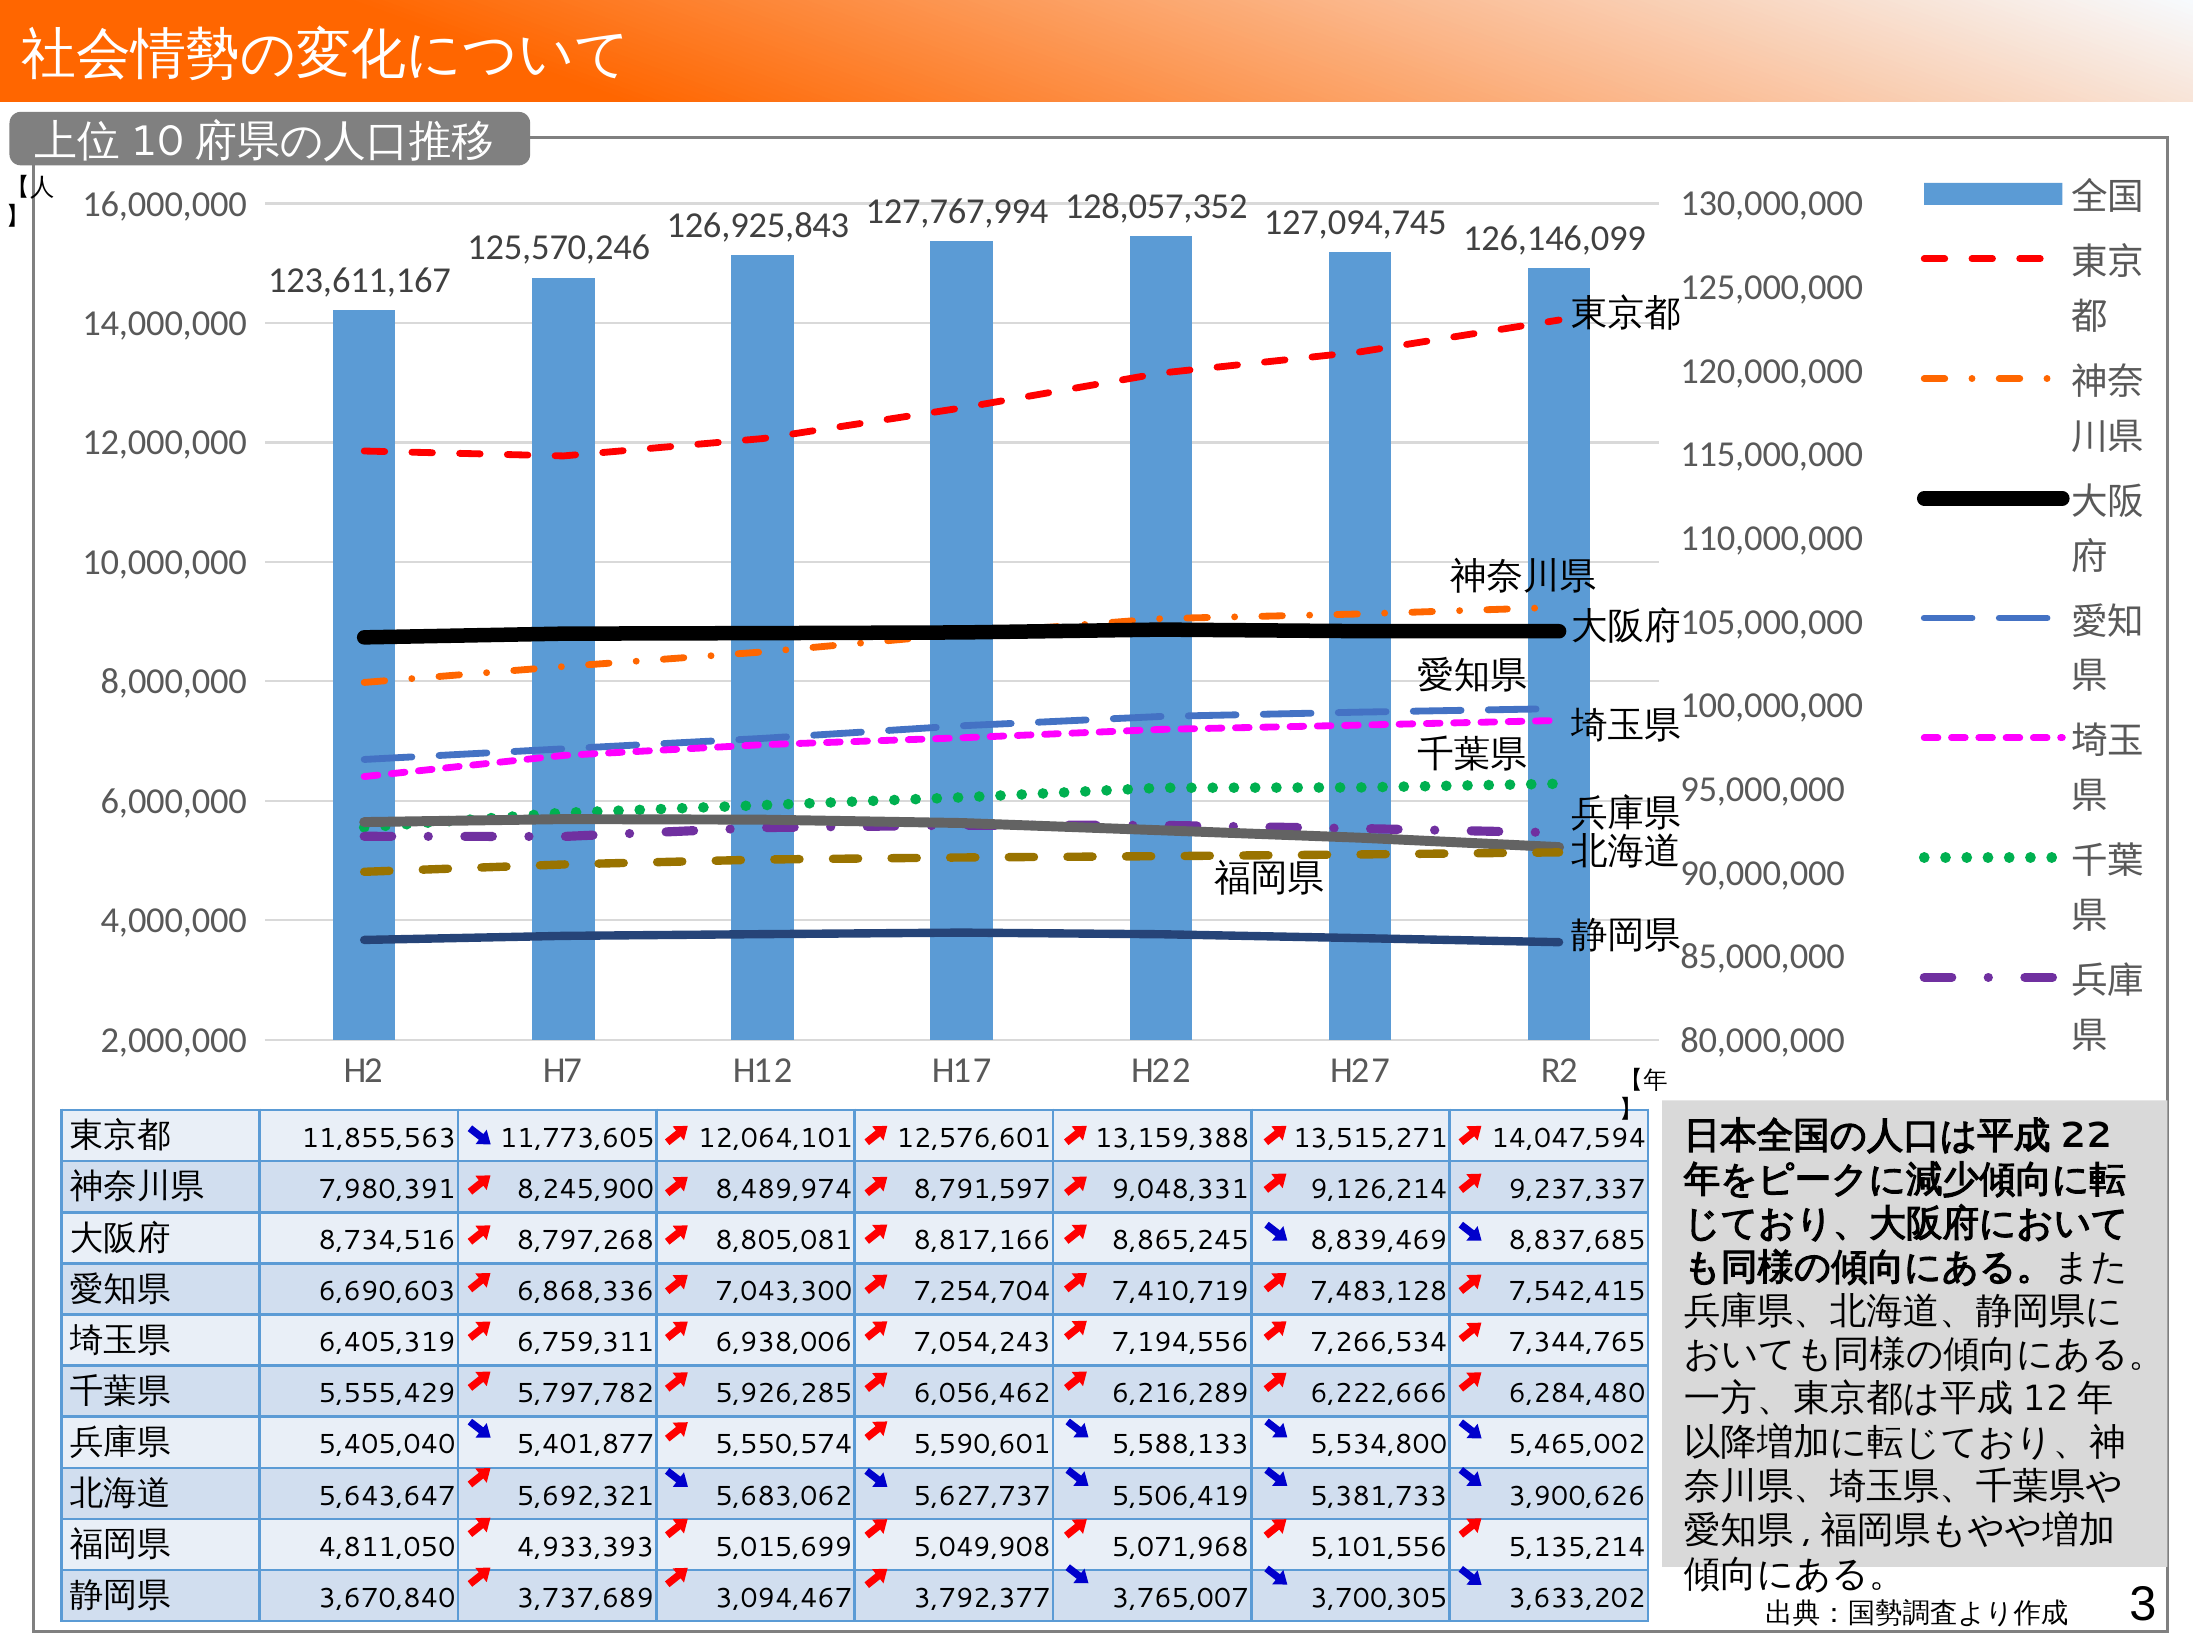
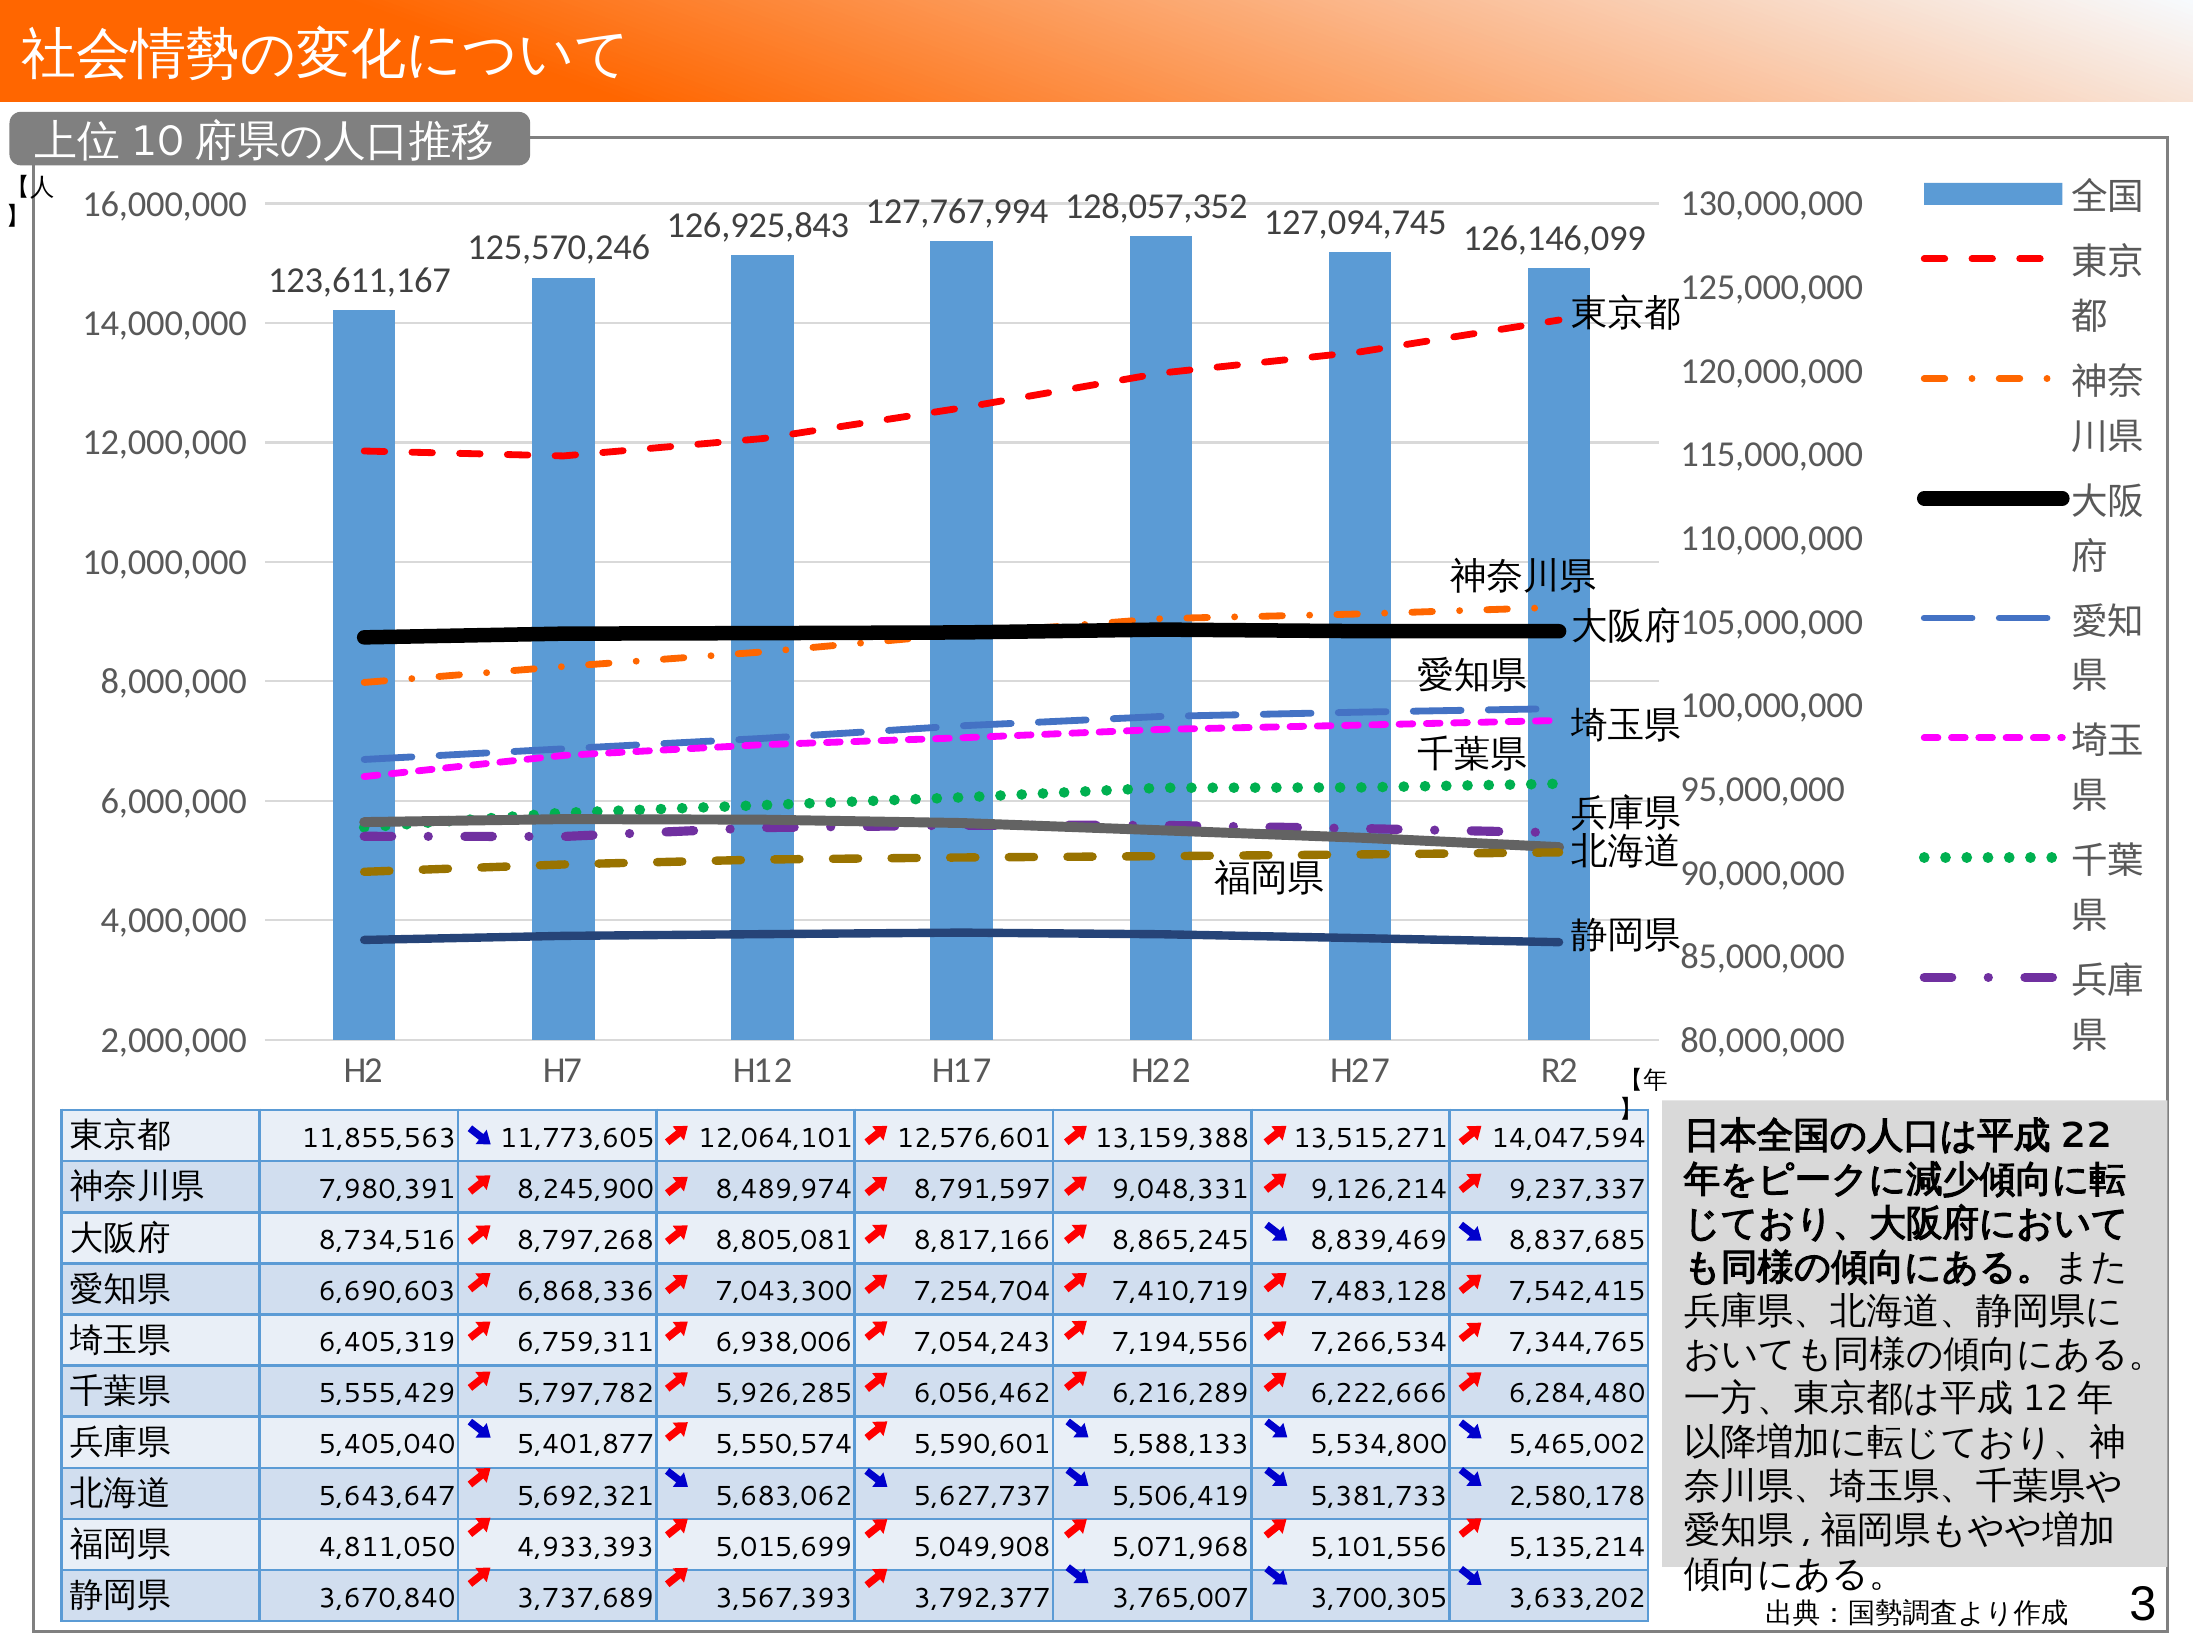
3,900,626: 3,900,626 -> 2,580,178 (1577, 1496)
3,094,467: 3,094,467 -> 3,567,393 (784, 1598)
